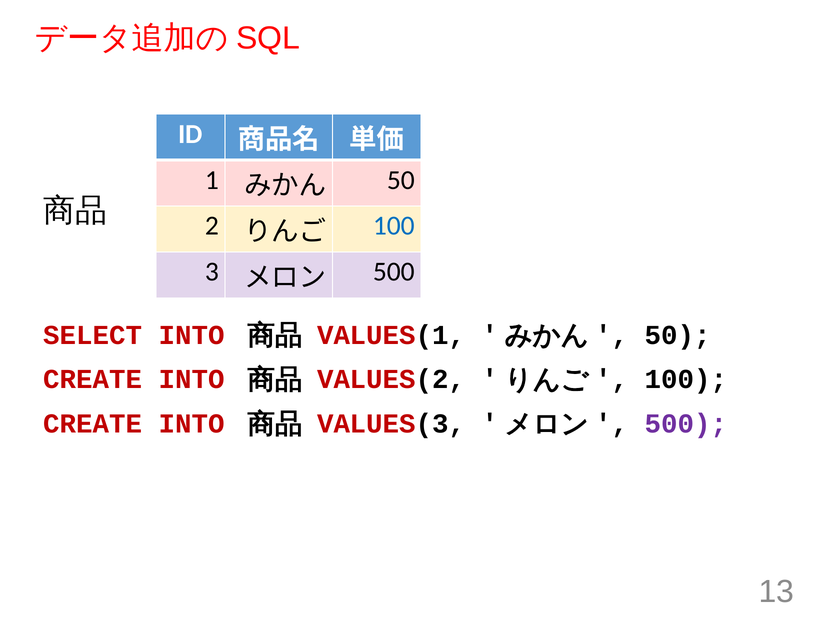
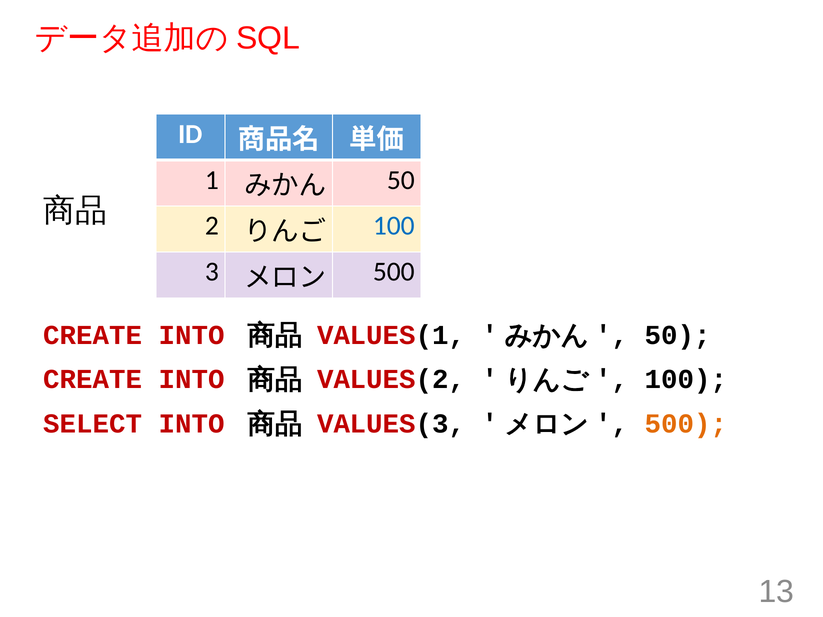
SELECT: SELECT -> CREATE (93, 335)
CREATE: CREATE -> SELECT (93, 424)
500 colour: purple -> orange (686, 424)
